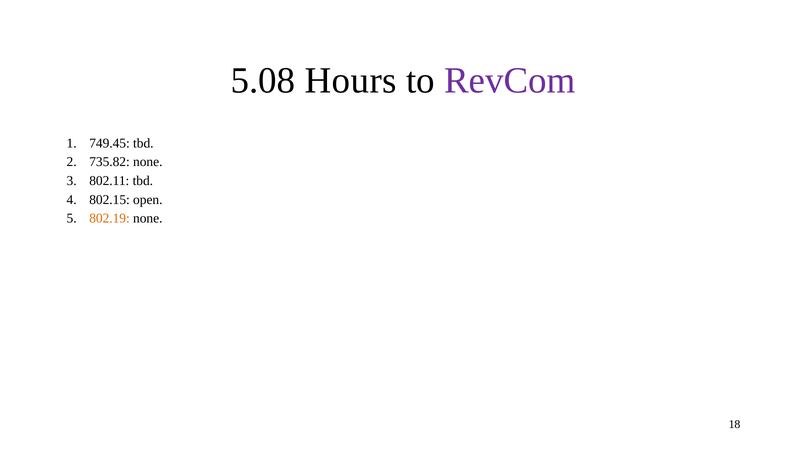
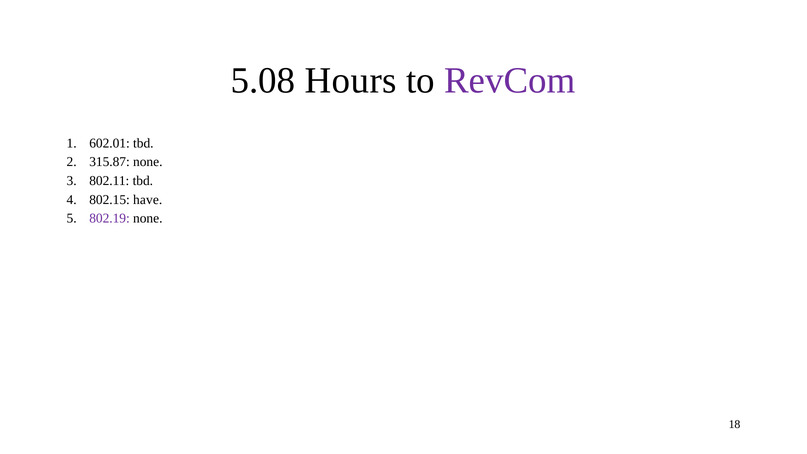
749.45: 749.45 -> 602.01 (110, 143)
735.82: 735.82 -> 315.87 (110, 162)
open: open -> have (148, 200)
802.19 colour: orange -> purple (110, 218)
